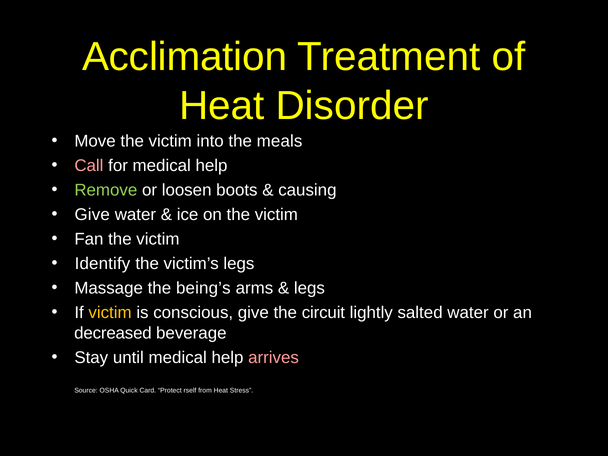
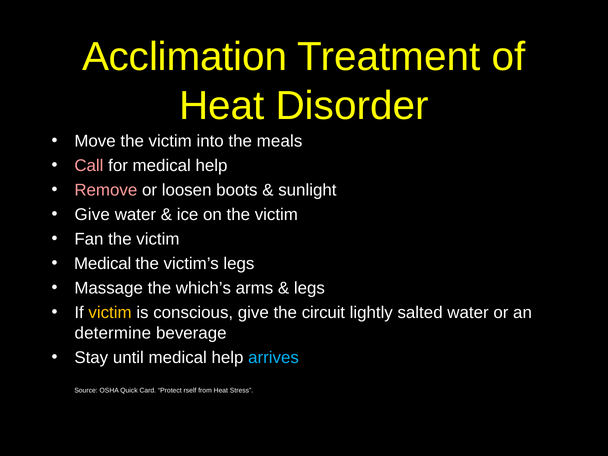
Remove colour: light green -> pink (106, 190)
causing: causing -> sunlight (307, 190)
Identify: Identify -> Medical (103, 264)
being’s: being’s -> which’s (203, 288)
decreased: decreased -> determine (113, 333)
arrives colour: pink -> light blue (274, 358)
